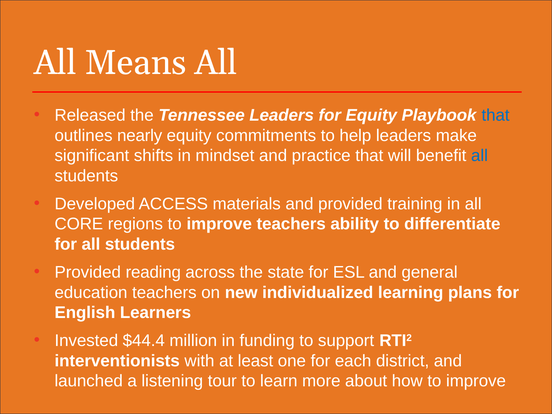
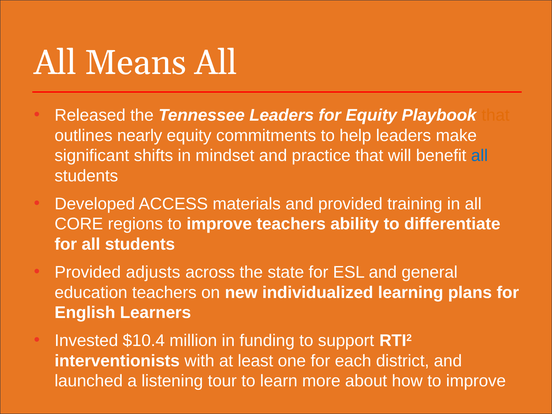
that colour: blue -> orange (496, 115)
reading: reading -> adjusts (153, 272)
$44.4: $44.4 -> $10.4 (144, 341)
